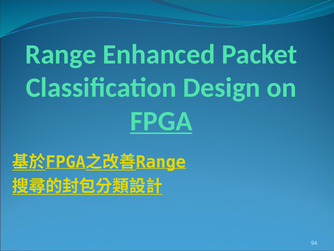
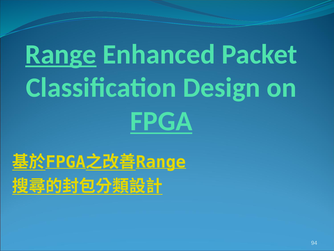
Range underline: none -> present (61, 54)
